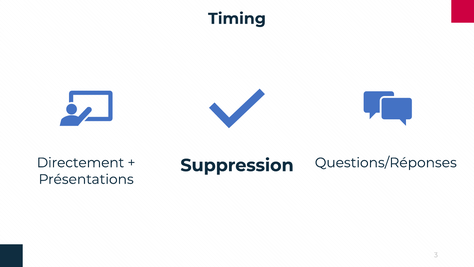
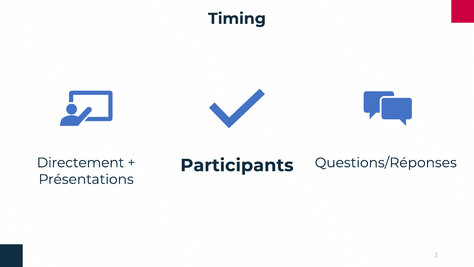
Suppression: Suppression -> Participants (237, 165)
